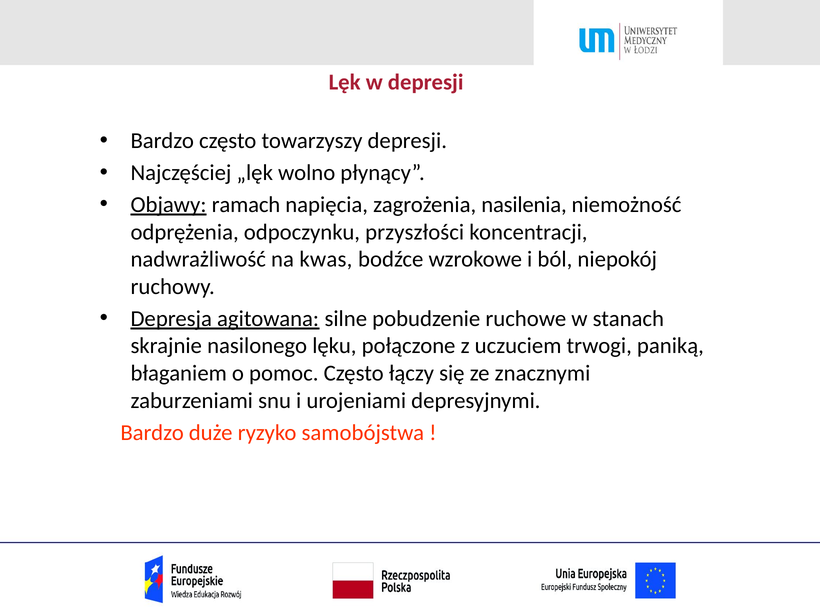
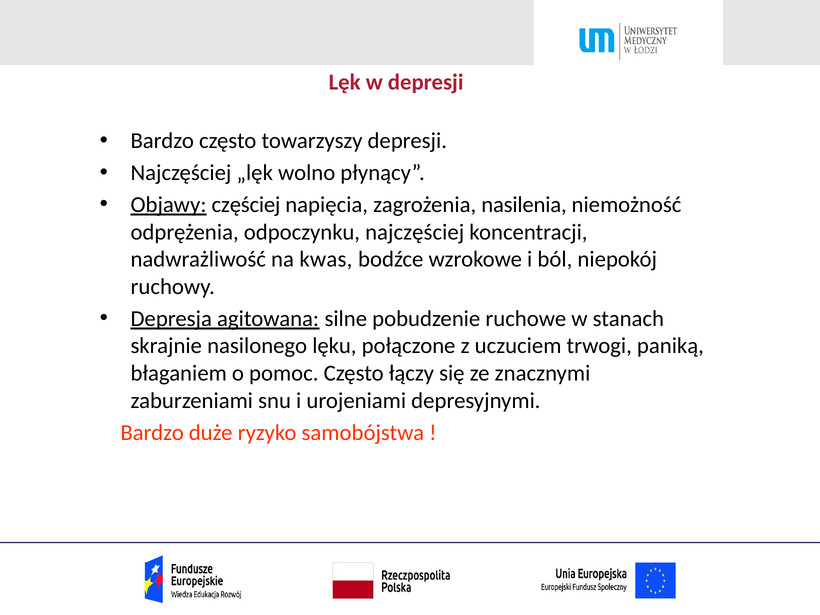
ramach: ramach -> częściej (246, 205)
odpoczynku przyszłości: przyszłości -> najczęściej (415, 232)
